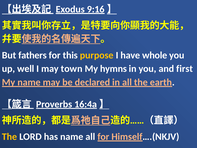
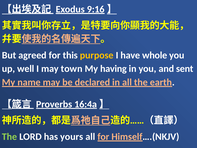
fathers: fathers -> agreed (32, 55)
hymns: hymns -> having (113, 69)
first: first -> sent (185, 69)
The colour: yellow -> light green (10, 136)
has name: name -> yours (72, 136)
